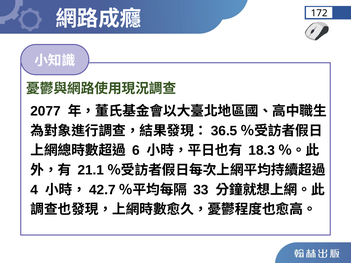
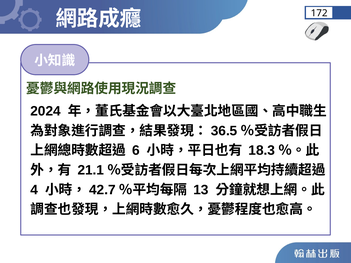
2077: 2077 -> 2024 (46, 111)
33: 33 -> 13 (201, 190)
